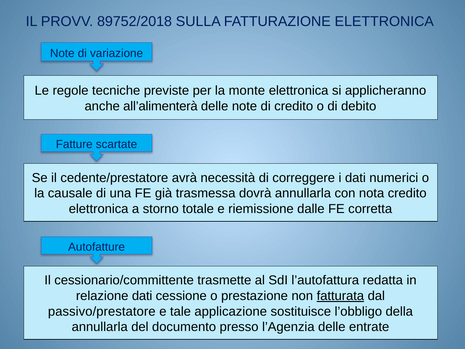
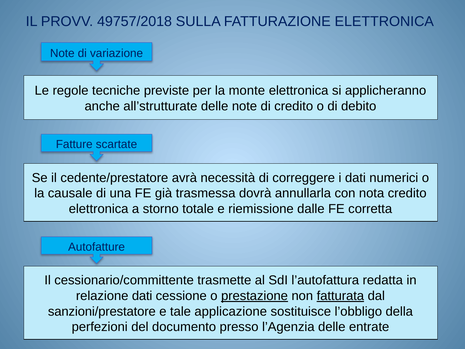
89752/2018: 89752/2018 -> 49757/2018 (135, 22)
all’alimenterà: all’alimenterà -> all’strutturate (160, 106)
prestazione underline: none -> present (255, 296)
passivo/prestatore: passivo/prestatore -> sanzioni/prestatore (102, 311)
annullarla: annullarla -> perfezioni (100, 327)
